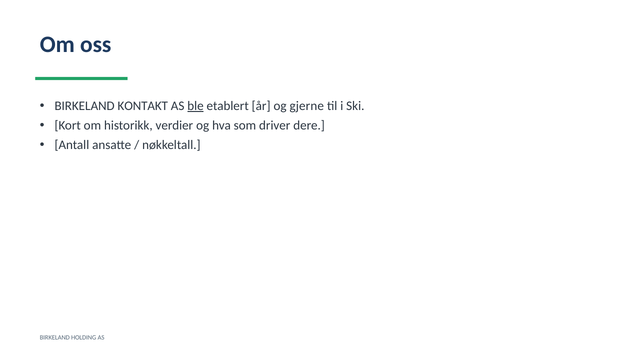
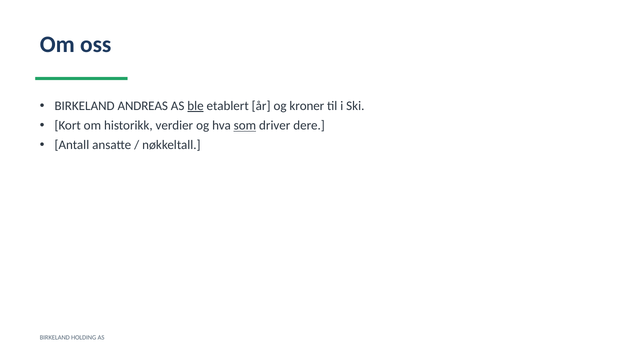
KONTAKT: KONTAKT -> ANDREAS (143, 106)
gjerne: gjerne -> kroner (307, 106)
som underline: none -> present (245, 126)
